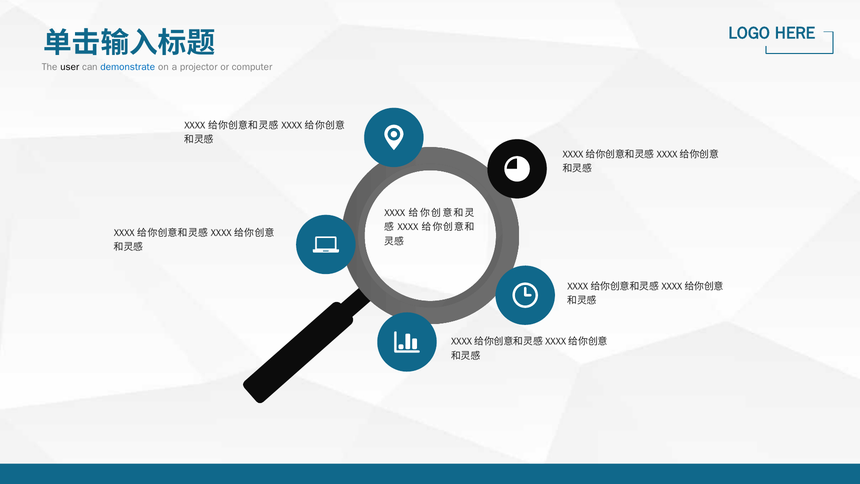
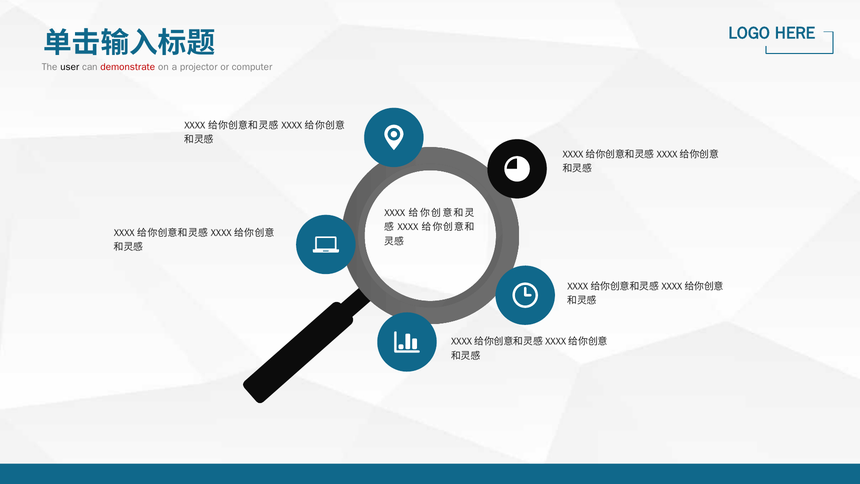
demonstrate colour: blue -> red (128, 67)
